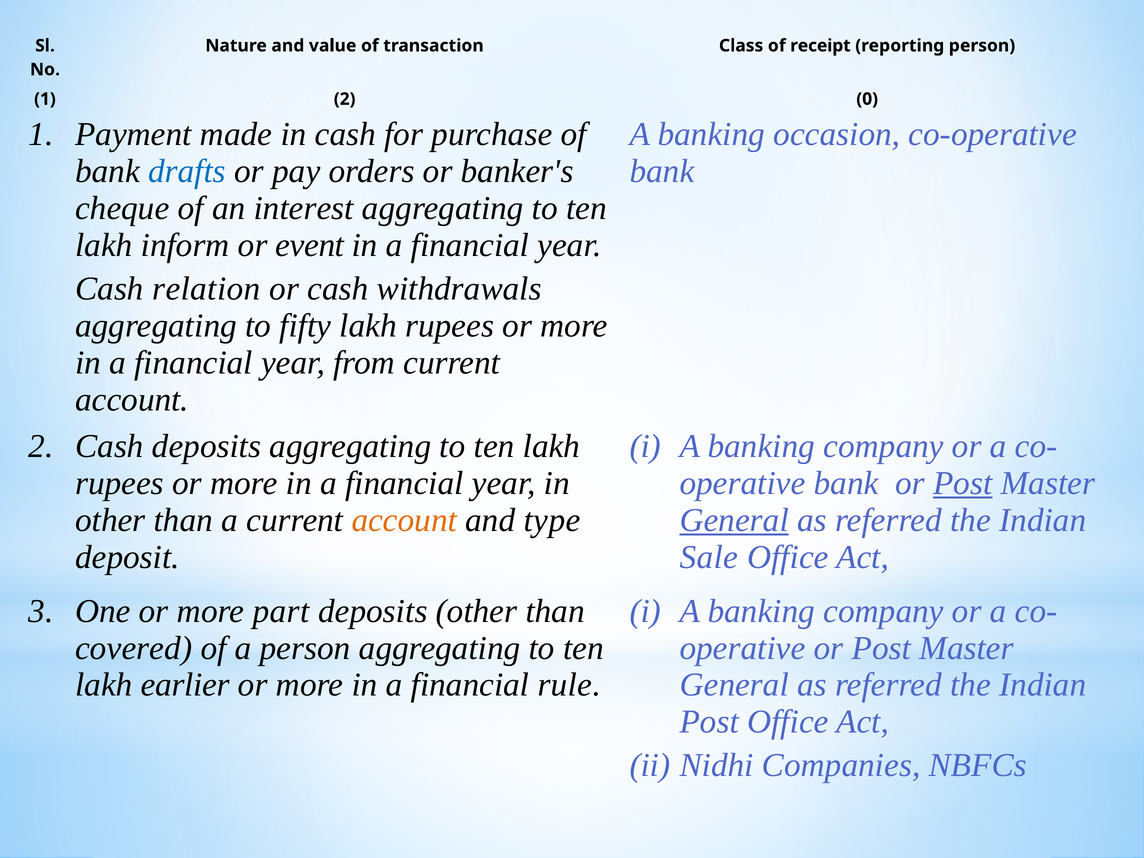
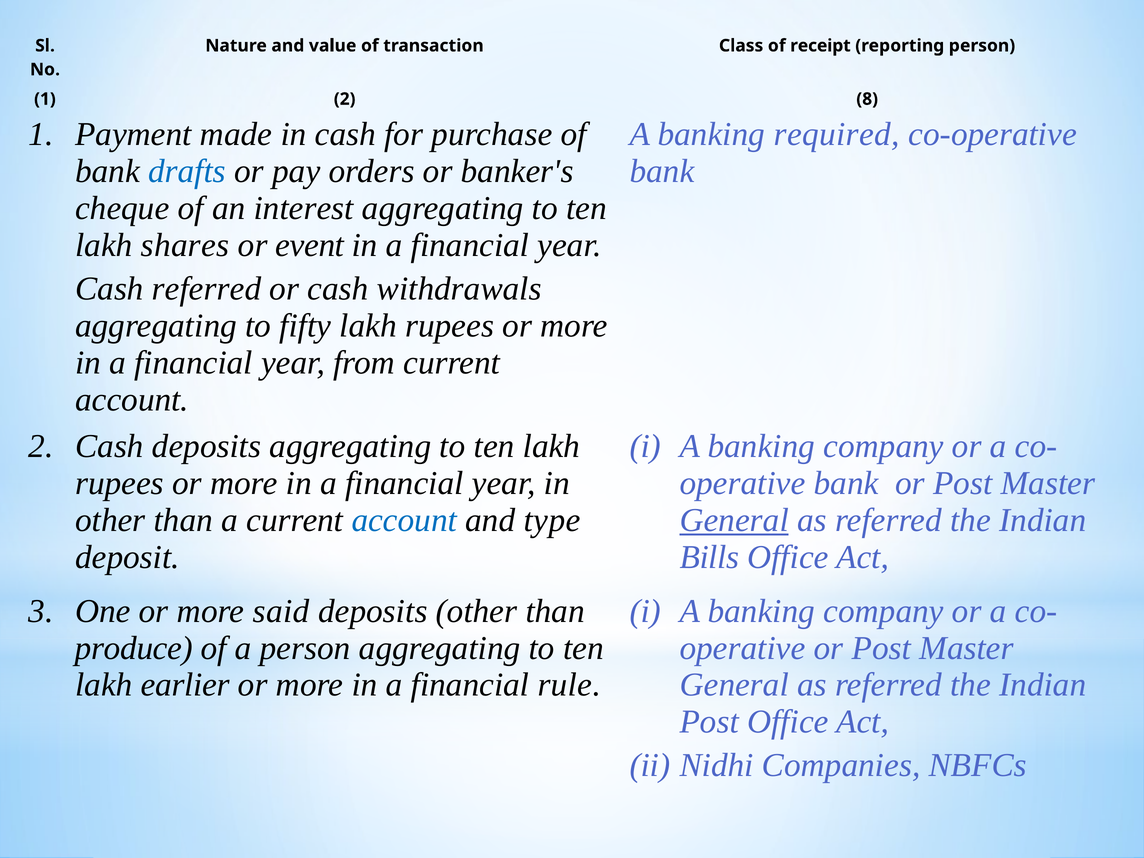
0: 0 -> 8 (867, 99)
occasion: occasion -> required (837, 134)
inform: inform -> shares (185, 245)
Cash relation: relation -> referred (207, 289)
Post underline: present -> none (963, 483)
account colour: orange -> blue (404, 520)
Sale: Sale -> Bills (709, 557)
part: part -> said (281, 611)
covered: covered -> produce (134, 648)
